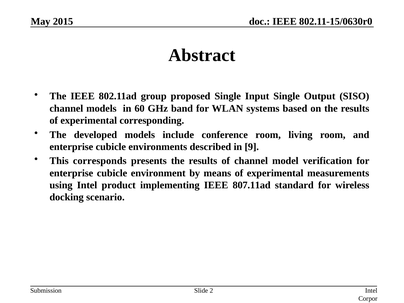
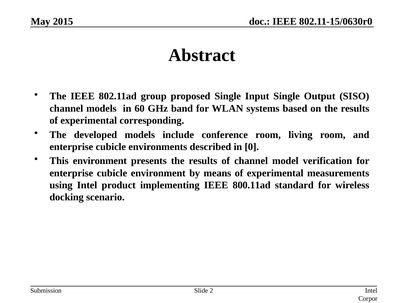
9: 9 -> 0 (252, 147)
This corresponds: corresponds -> environment (100, 161)
807.11ad: 807.11ad -> 800.11ad (252, 185)
